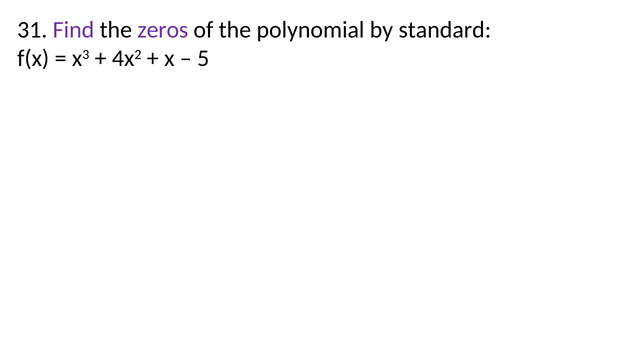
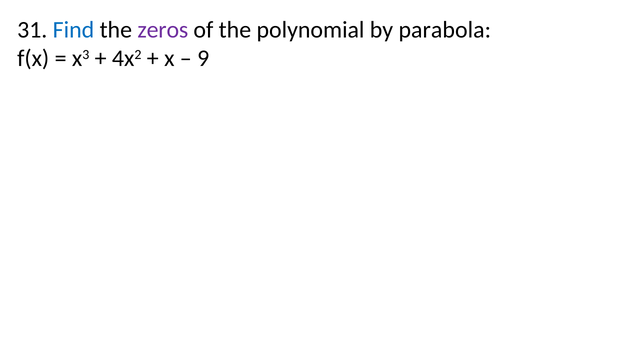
Find colour: purple -> blue (73, 30)
standard: standard -> parabola (445, 30)
5: 5 -> 9 (203, 59)
